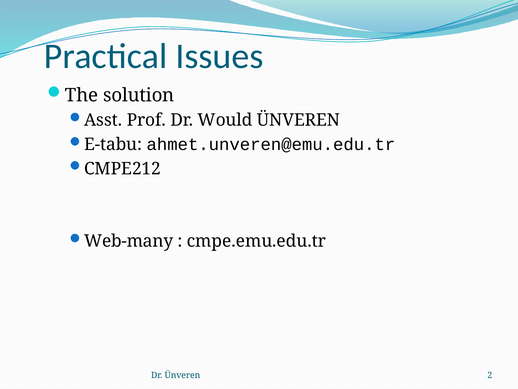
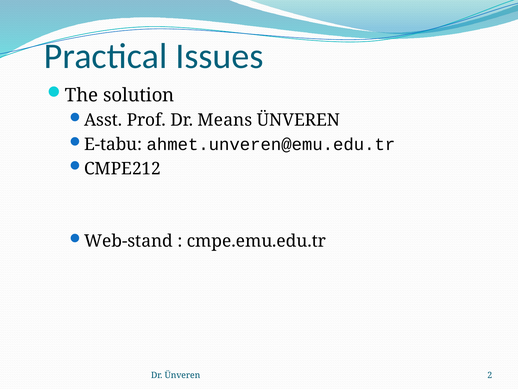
Would: Would -> Means (225, 120)
Web-many: Web-many -> Web-stand (129, 241)
